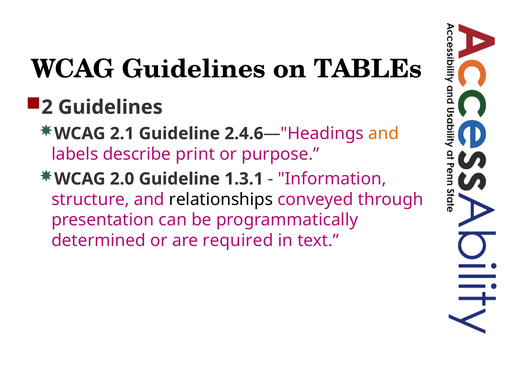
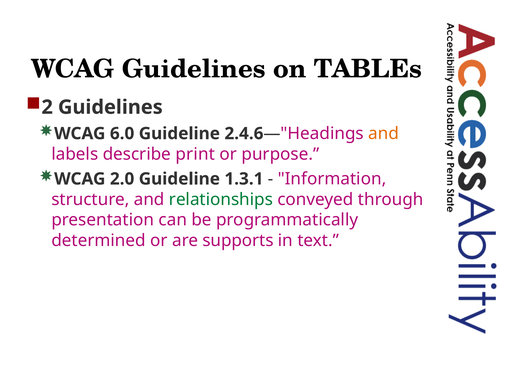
2.1: 2.1 -> 6.0 (122, 134)
relationships colour: black -> green (221, 200)
required: required -> supports (238, 241)
